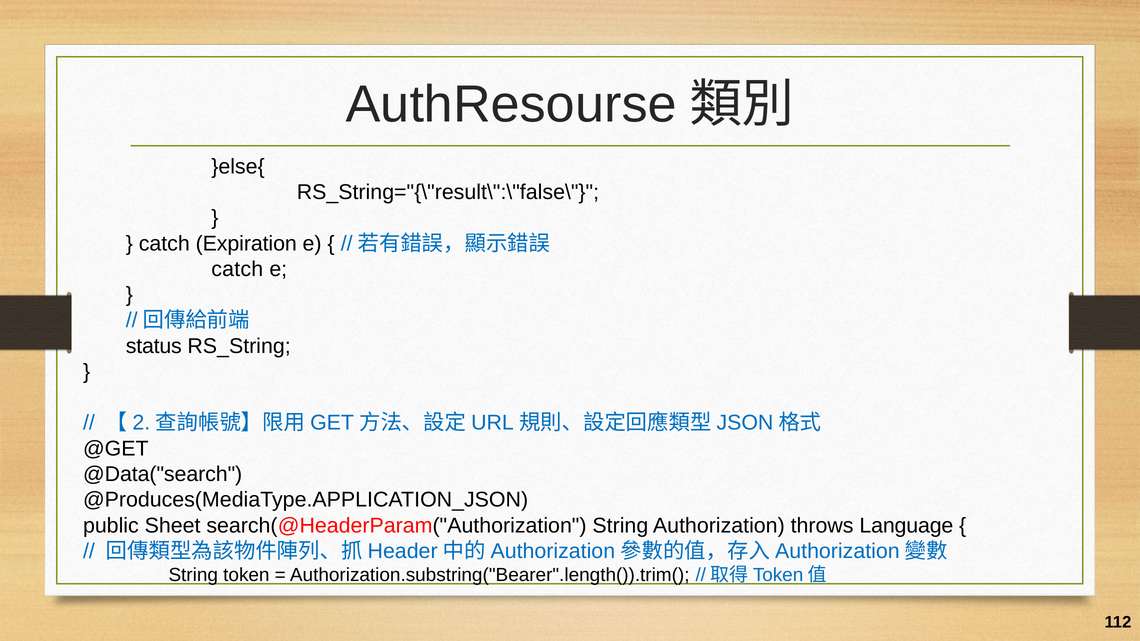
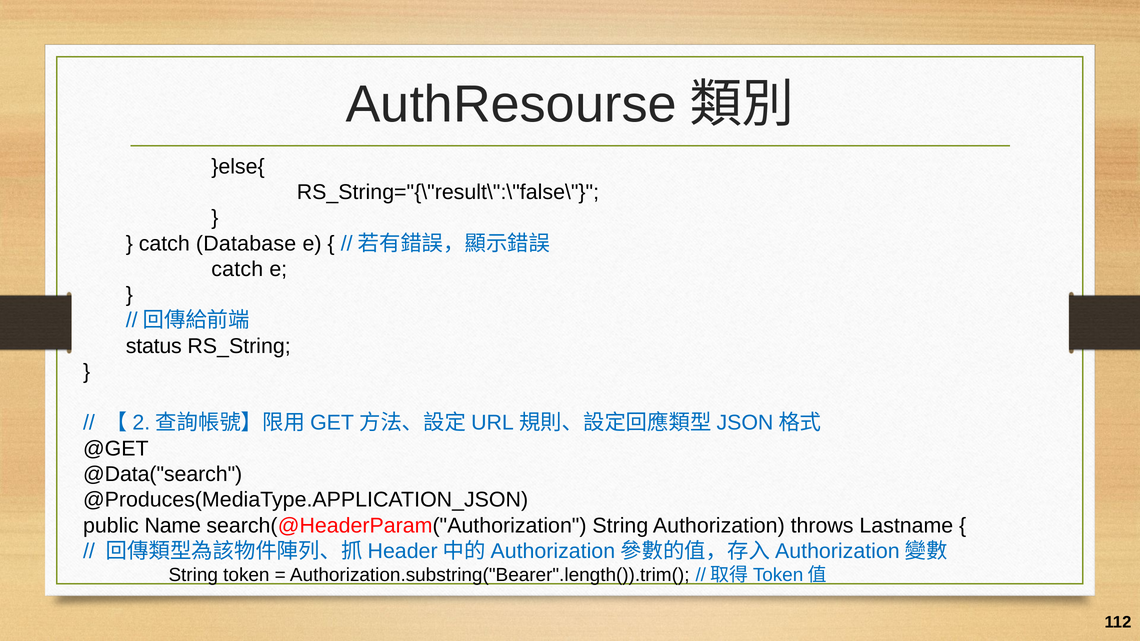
Expiration: Expiration -> Database (246, 244)
Sheet: Sheet -> Name (173, 526)
Language: Language -> Lastname (906, 526)
